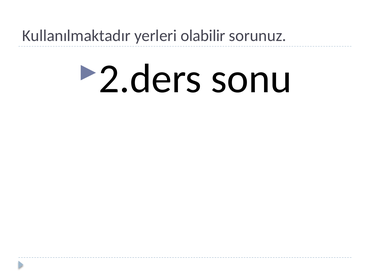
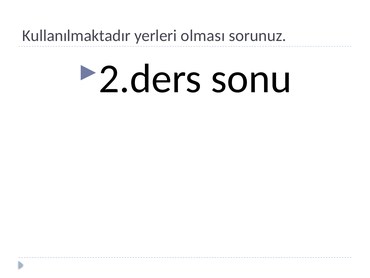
olabilir: olabilir -> olması (203, 36)
